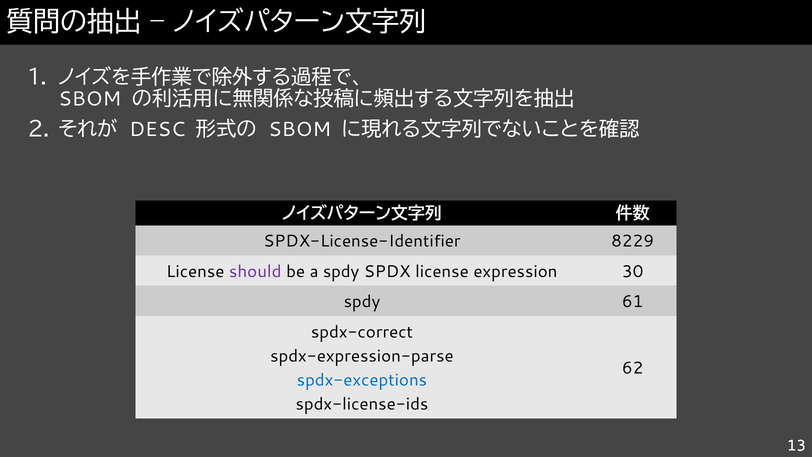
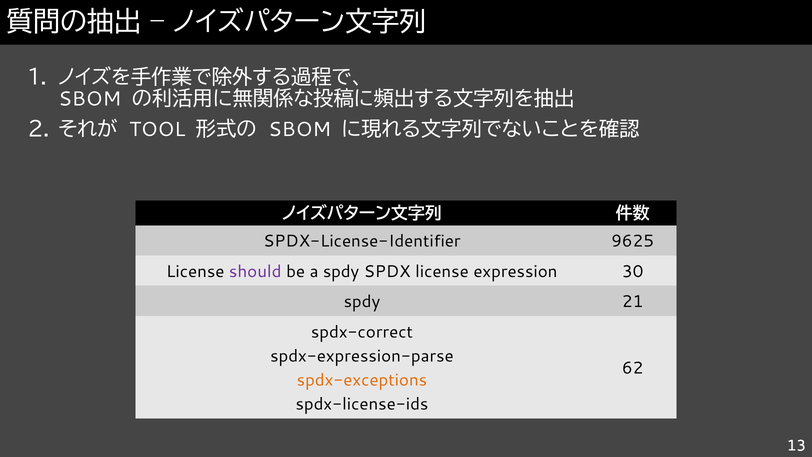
DESC: DESC -> TOOL (157, 130)
8229: 8229 -> 9625 (633, 241)
61: 61 -> 21 (633, 302)
spdx-exceptions colour: blue -> orange (362, 380)
